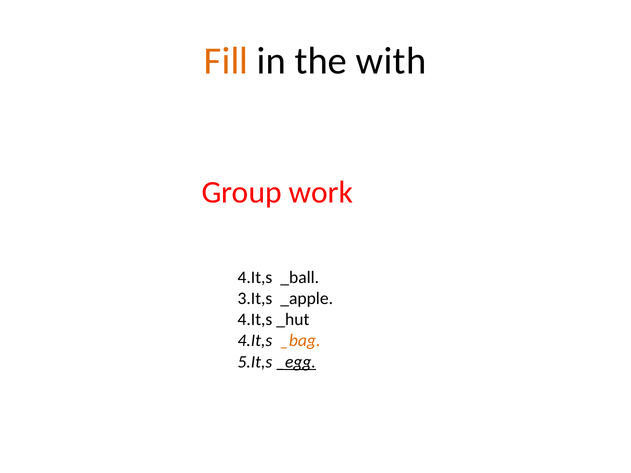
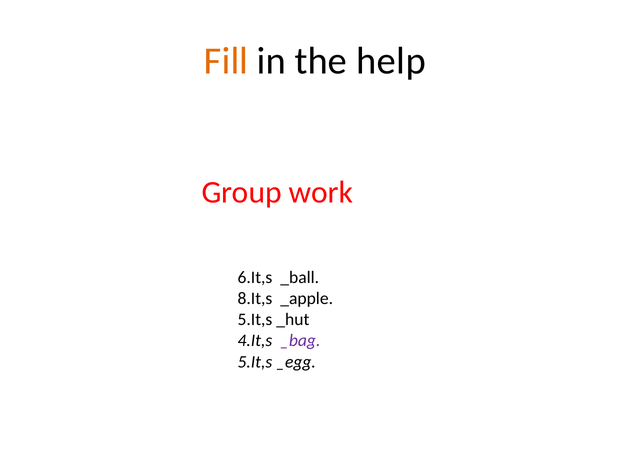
with: with -> help (391, 61)
4.It,s: 4.It,s -> 6.It,s (255, 278)
3.It,s: 3.It,s -> 8.It,s (255, 299)
4.It,s: 4.It,s -> 5.It,s (255, 320)
_bag colour: orange -> purple (300, 341)
_egg underline: present -> none (296, 362)
